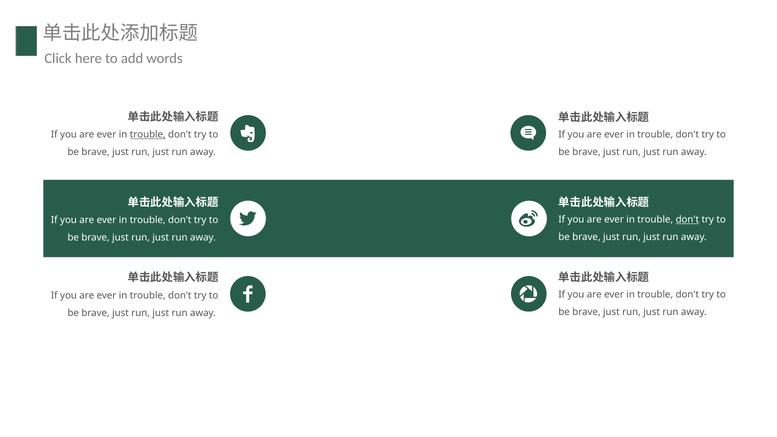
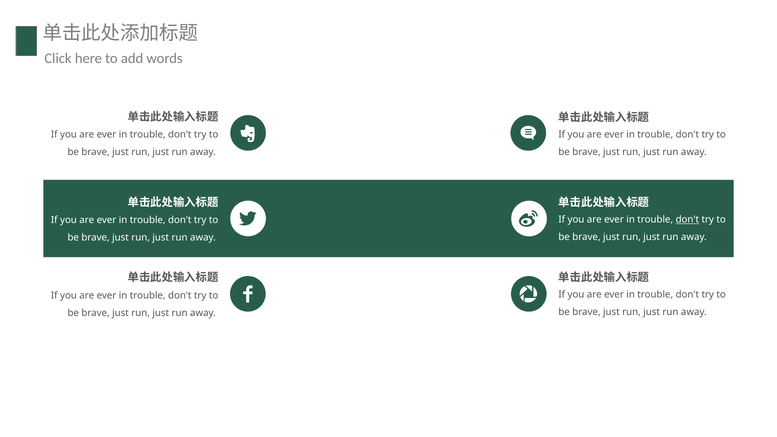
trouble underline: present -> none (148, 135)
